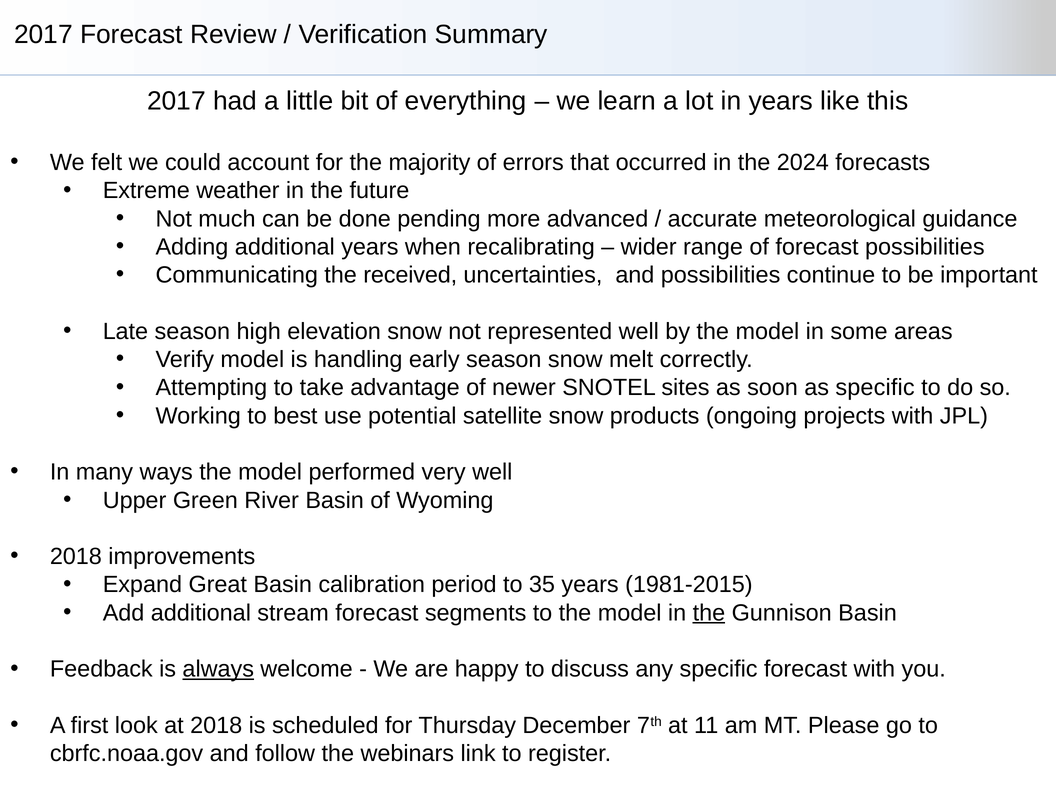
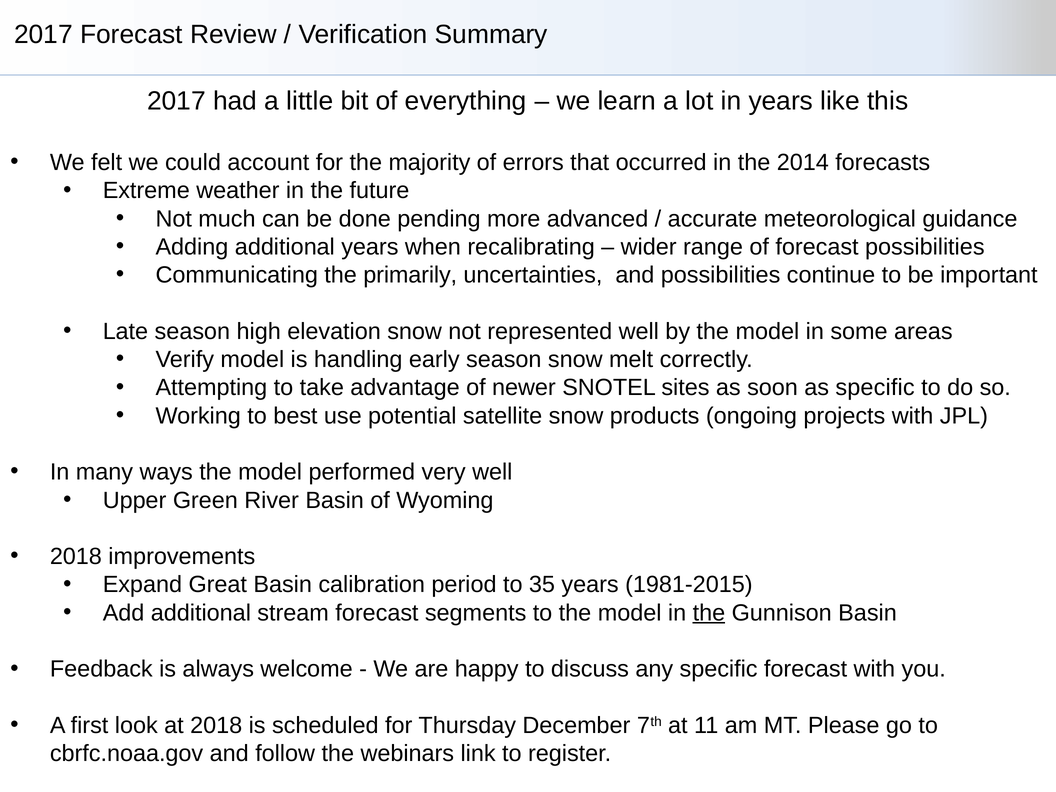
2024: 2024 -> 2014 (803, 163)
received: received -> primarily (410, 275)
always underline: present -> none (218, 669)
